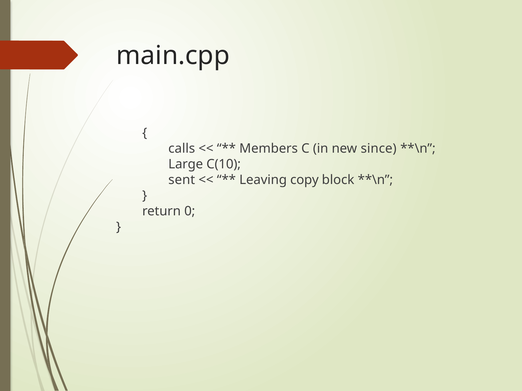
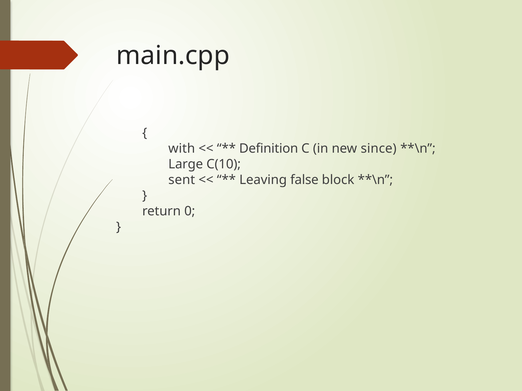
calls: calls -> with (182, 149)
Members: Members -> Definition (269, 149)
copy: copy -> false (304, 180)
